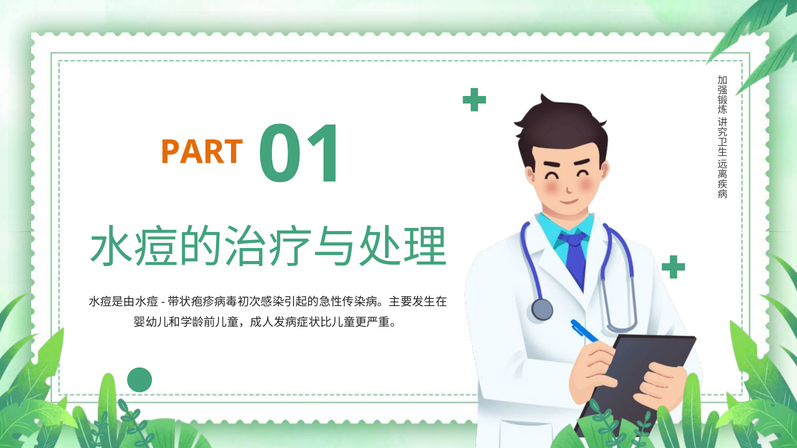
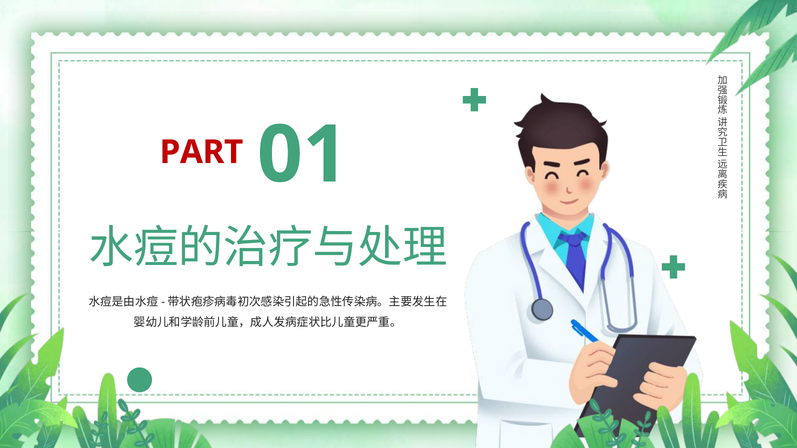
PART colour: orange -> red (201, 152)
